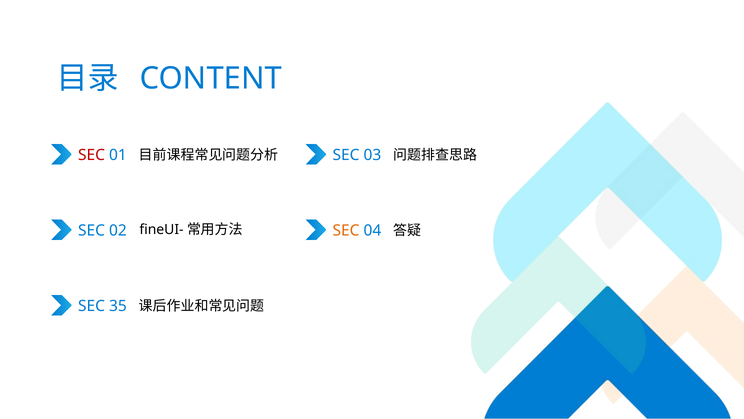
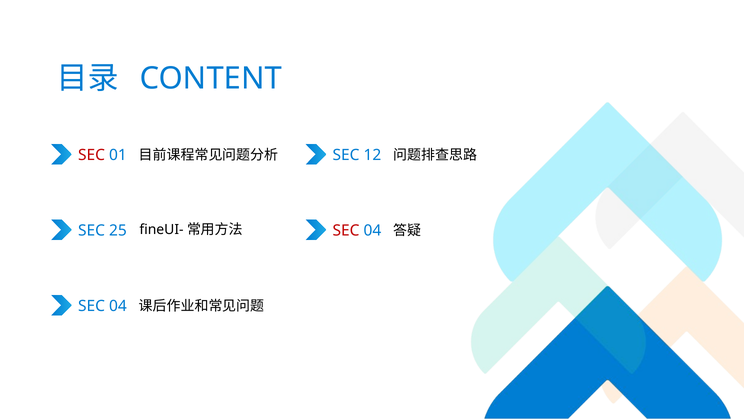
03: 03 -> 12 (372, 155)
02: 02 -> 25 (118, 230)
SEC colour: orange -> red (346, 230)
35: 35 -> 04 (118, 306)
